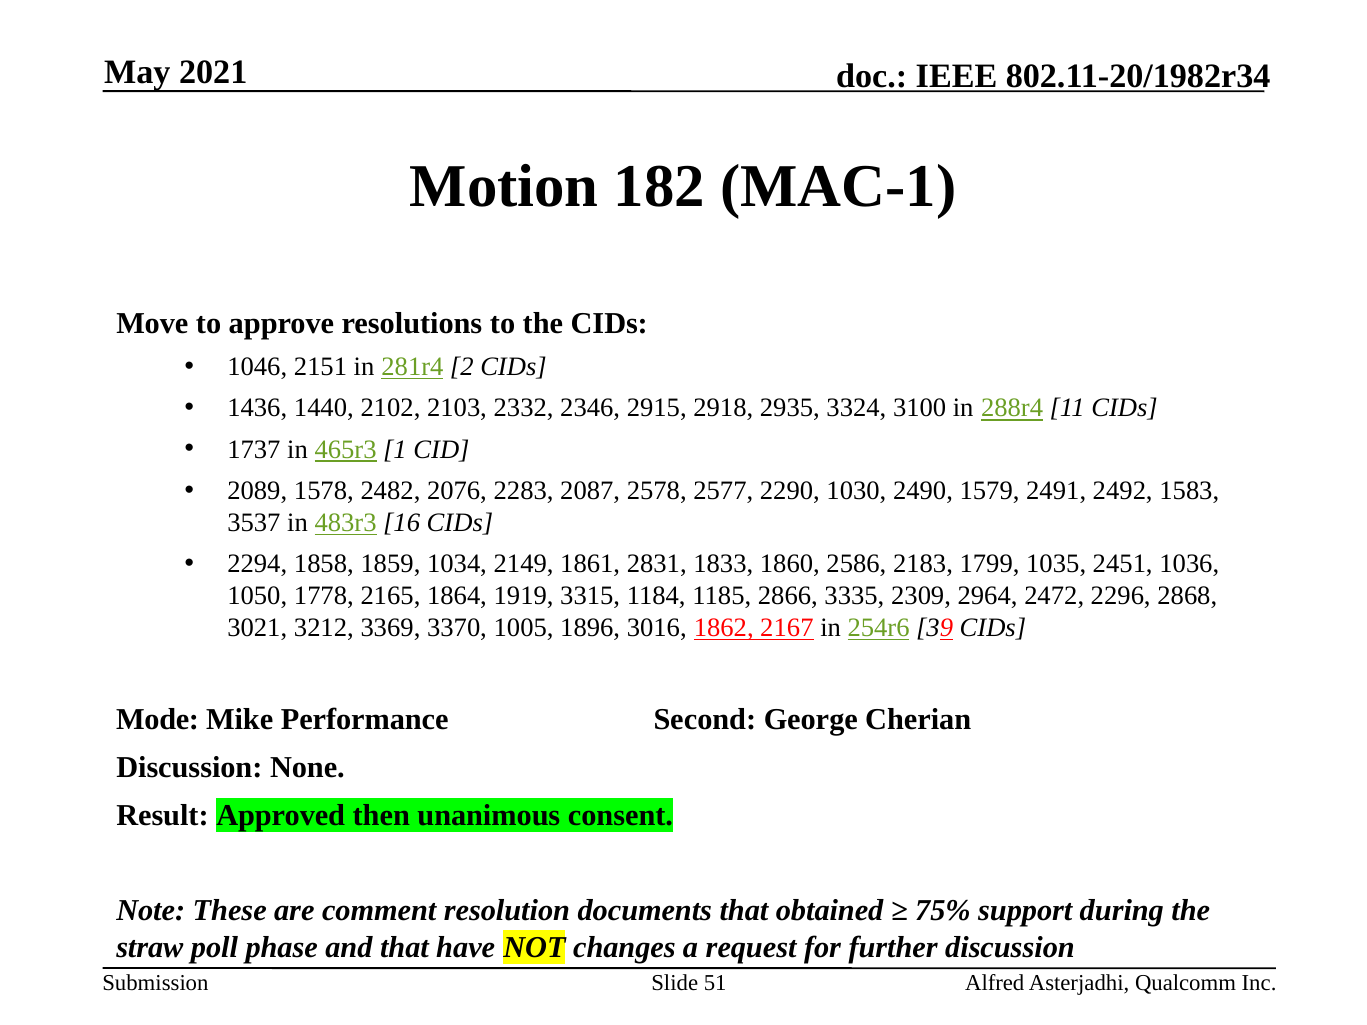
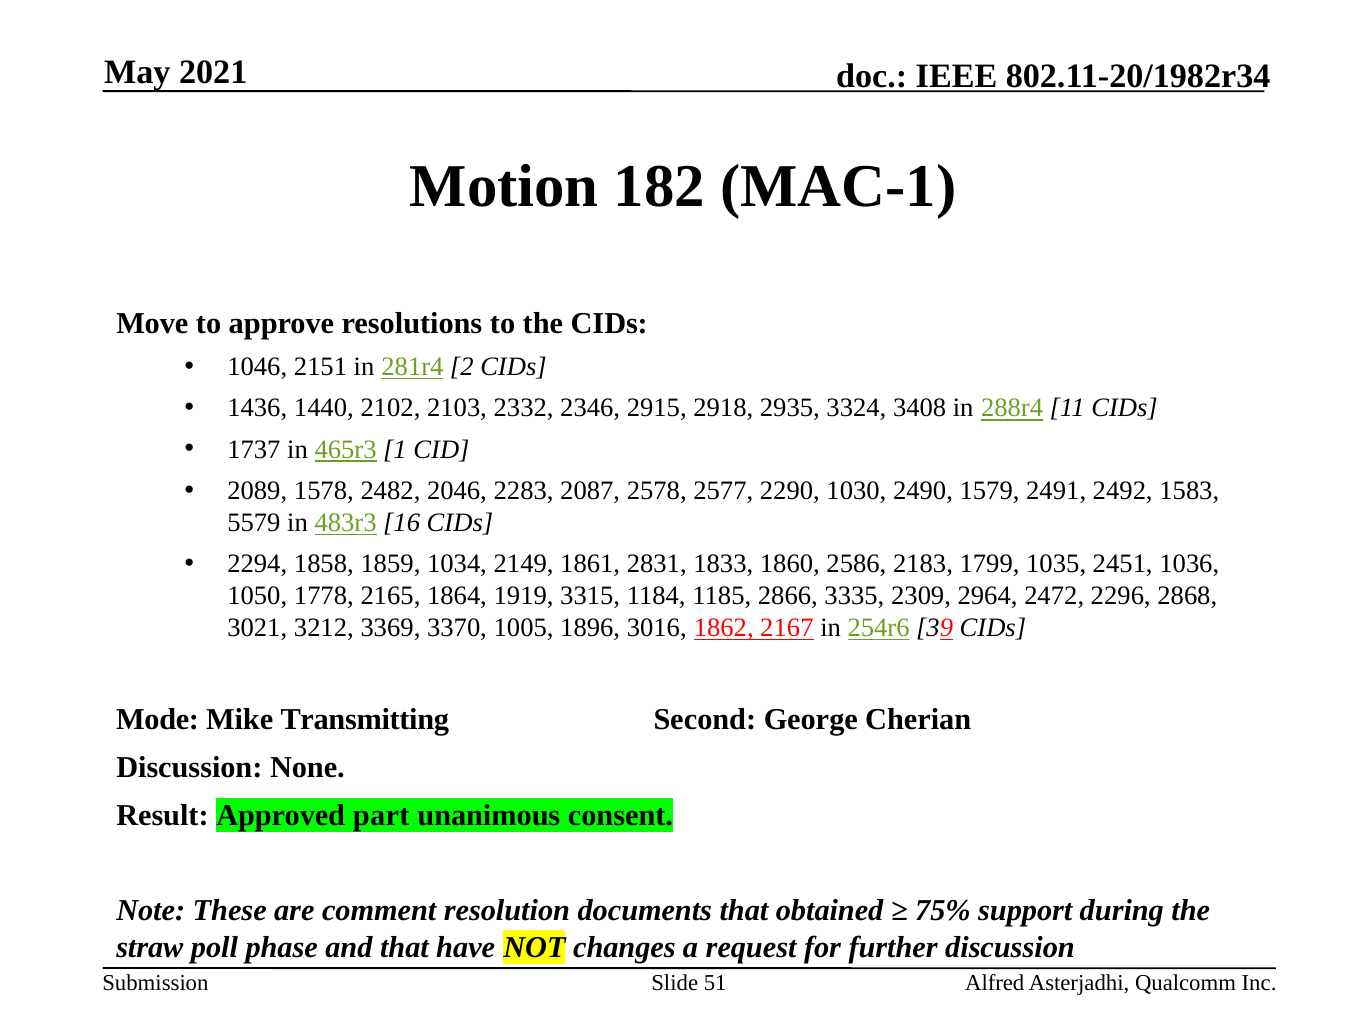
3100: 3100 -> 3408 (920, 408)
2076: 2076 -> 2046 (457, 491)
3537: 3537 -> 5579 (254, 523)
Performance: Performance -> Transmitting (365, 720)
then: then -> part (381, 816)
